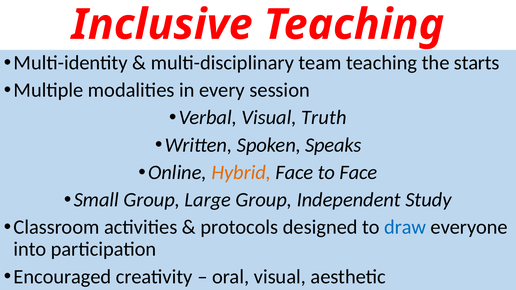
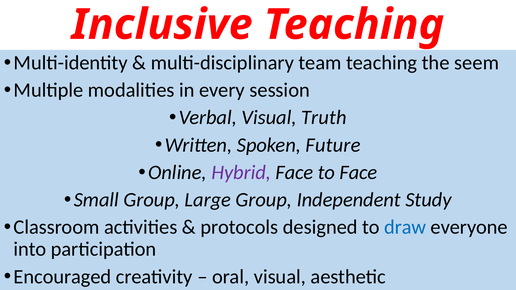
starts: starts -> seem (477, 63)
Speaks: Speaks -> Future (333, 145)
Hybrid colour: orange -> purple (241, 173)
